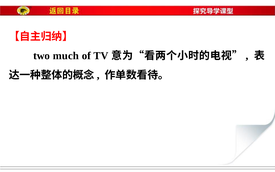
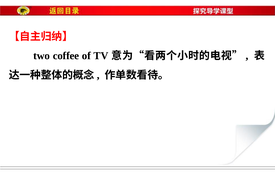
much: much -> coffee (66, 56)
